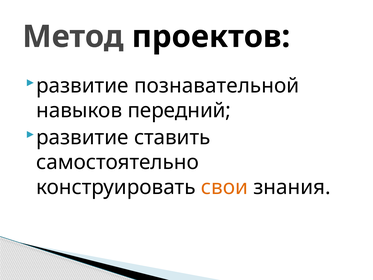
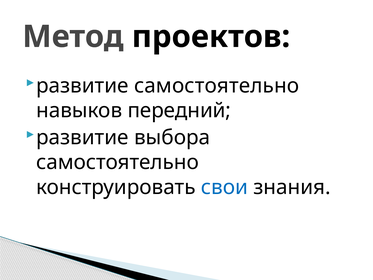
развитие познавательной: познавательной -> самостоятельно (217, 86)
ставить: ставить -> выбора (172, 137)
свои colour: orange -> blue (224, 187)
